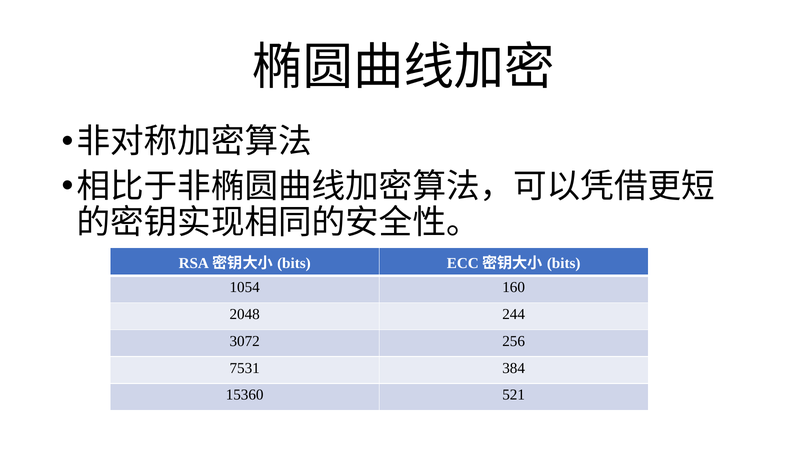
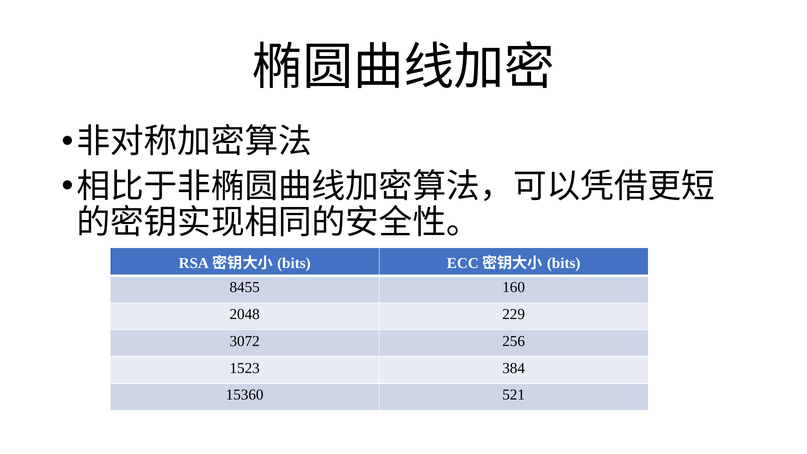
1054: 1054 -> 8455 (245, 287)
244: 244 -> 229 (514, 314)
7531: 7531 -> 1523 (245, 368)
